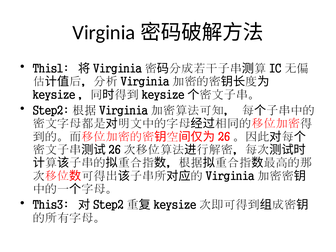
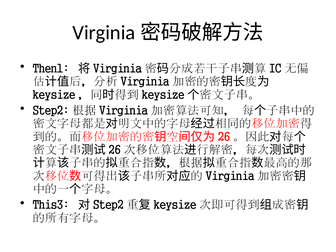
This1: This1 -> Then1 (51, 69)
